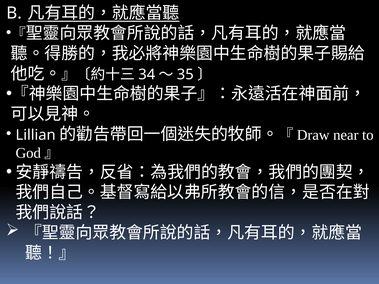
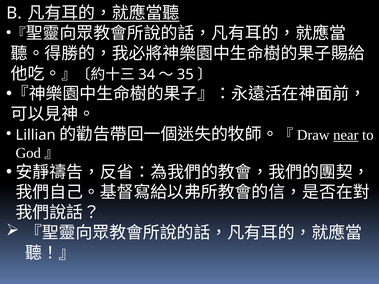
near underline: none -> present (346, 135)
